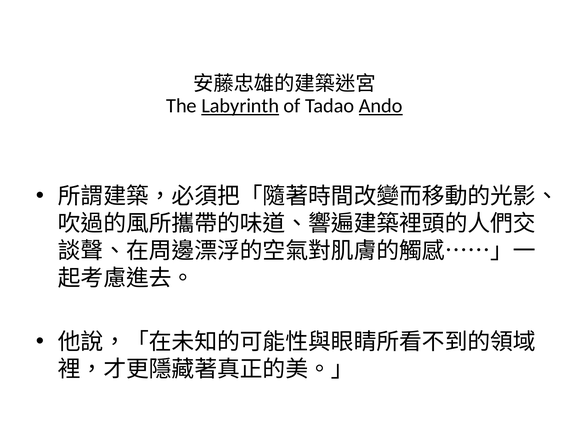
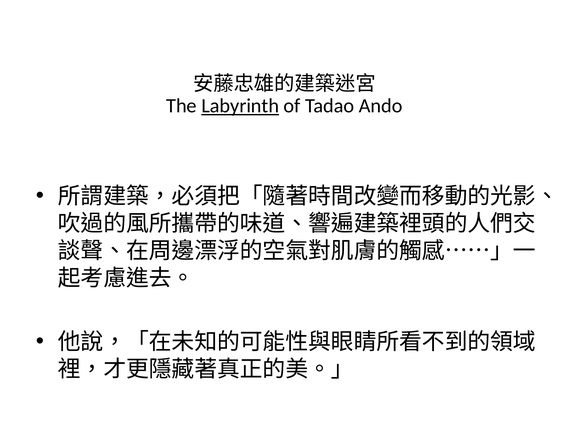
Ando underline: present -> none (381, 106)
